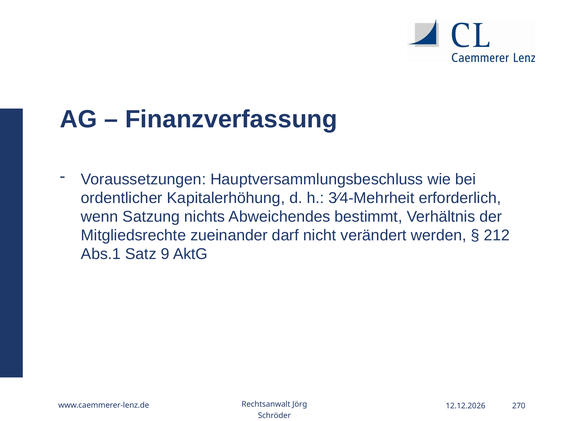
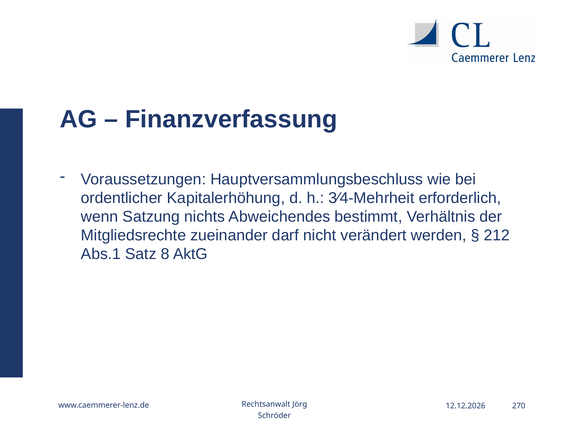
9: 9 -> 8 (165, 254)
